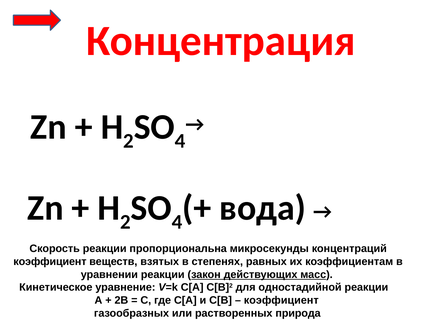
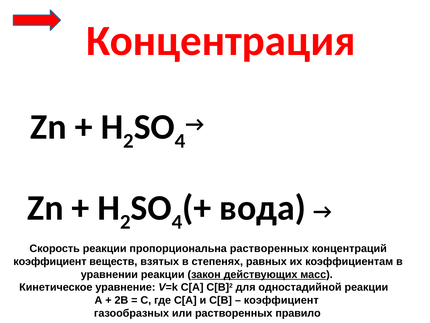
пропорциональна микросекунды: микросекунды -> растворенных (269, 248)
природа: природа -> правило (298, 313)
